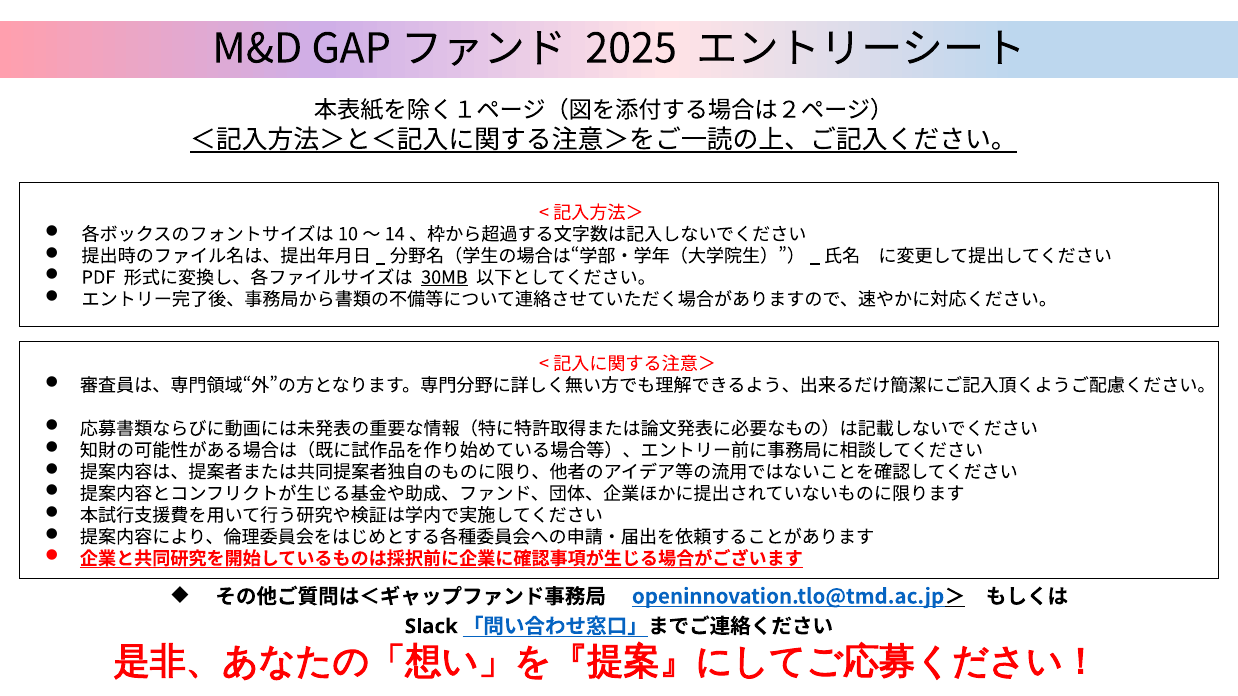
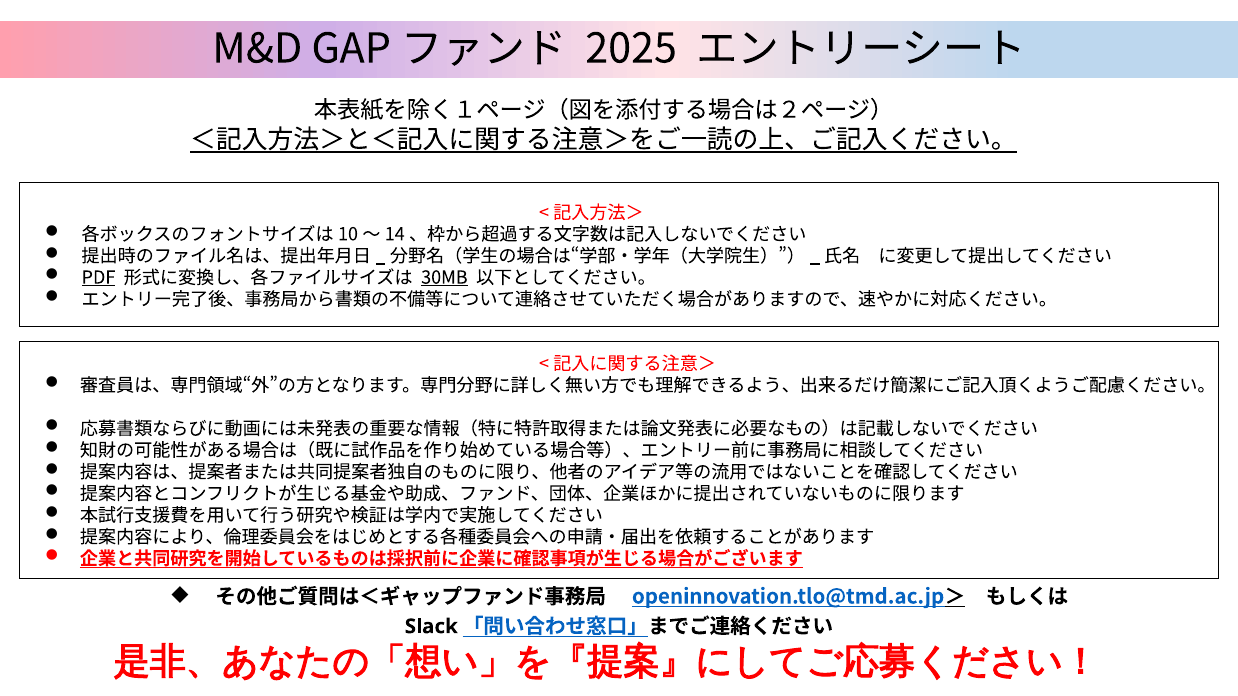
PDF underline: none -> present (98, 278)
